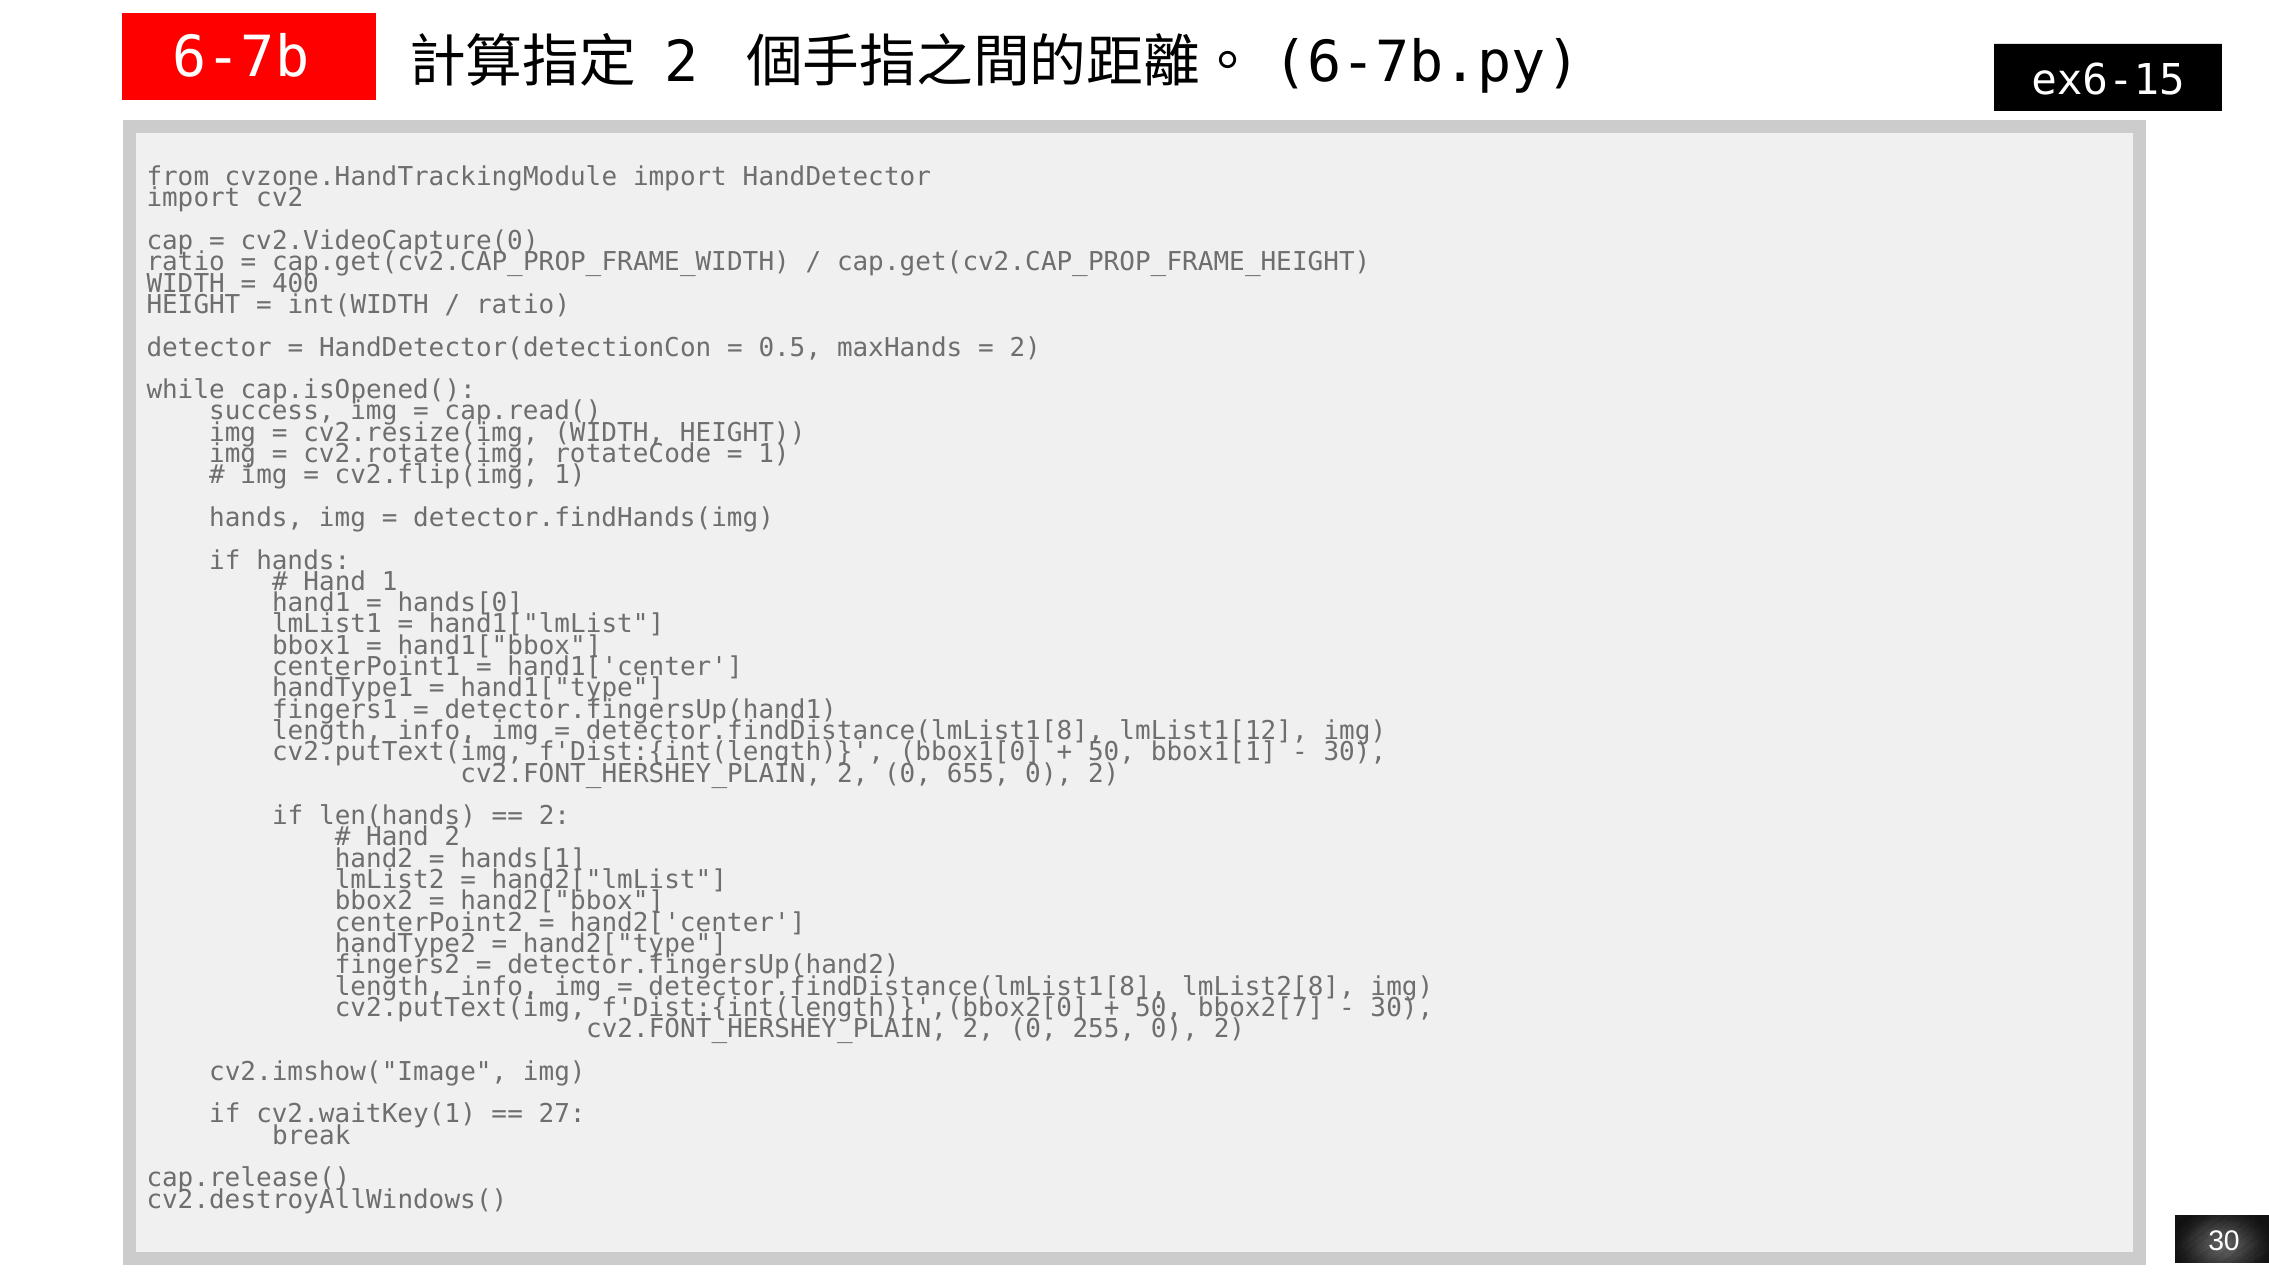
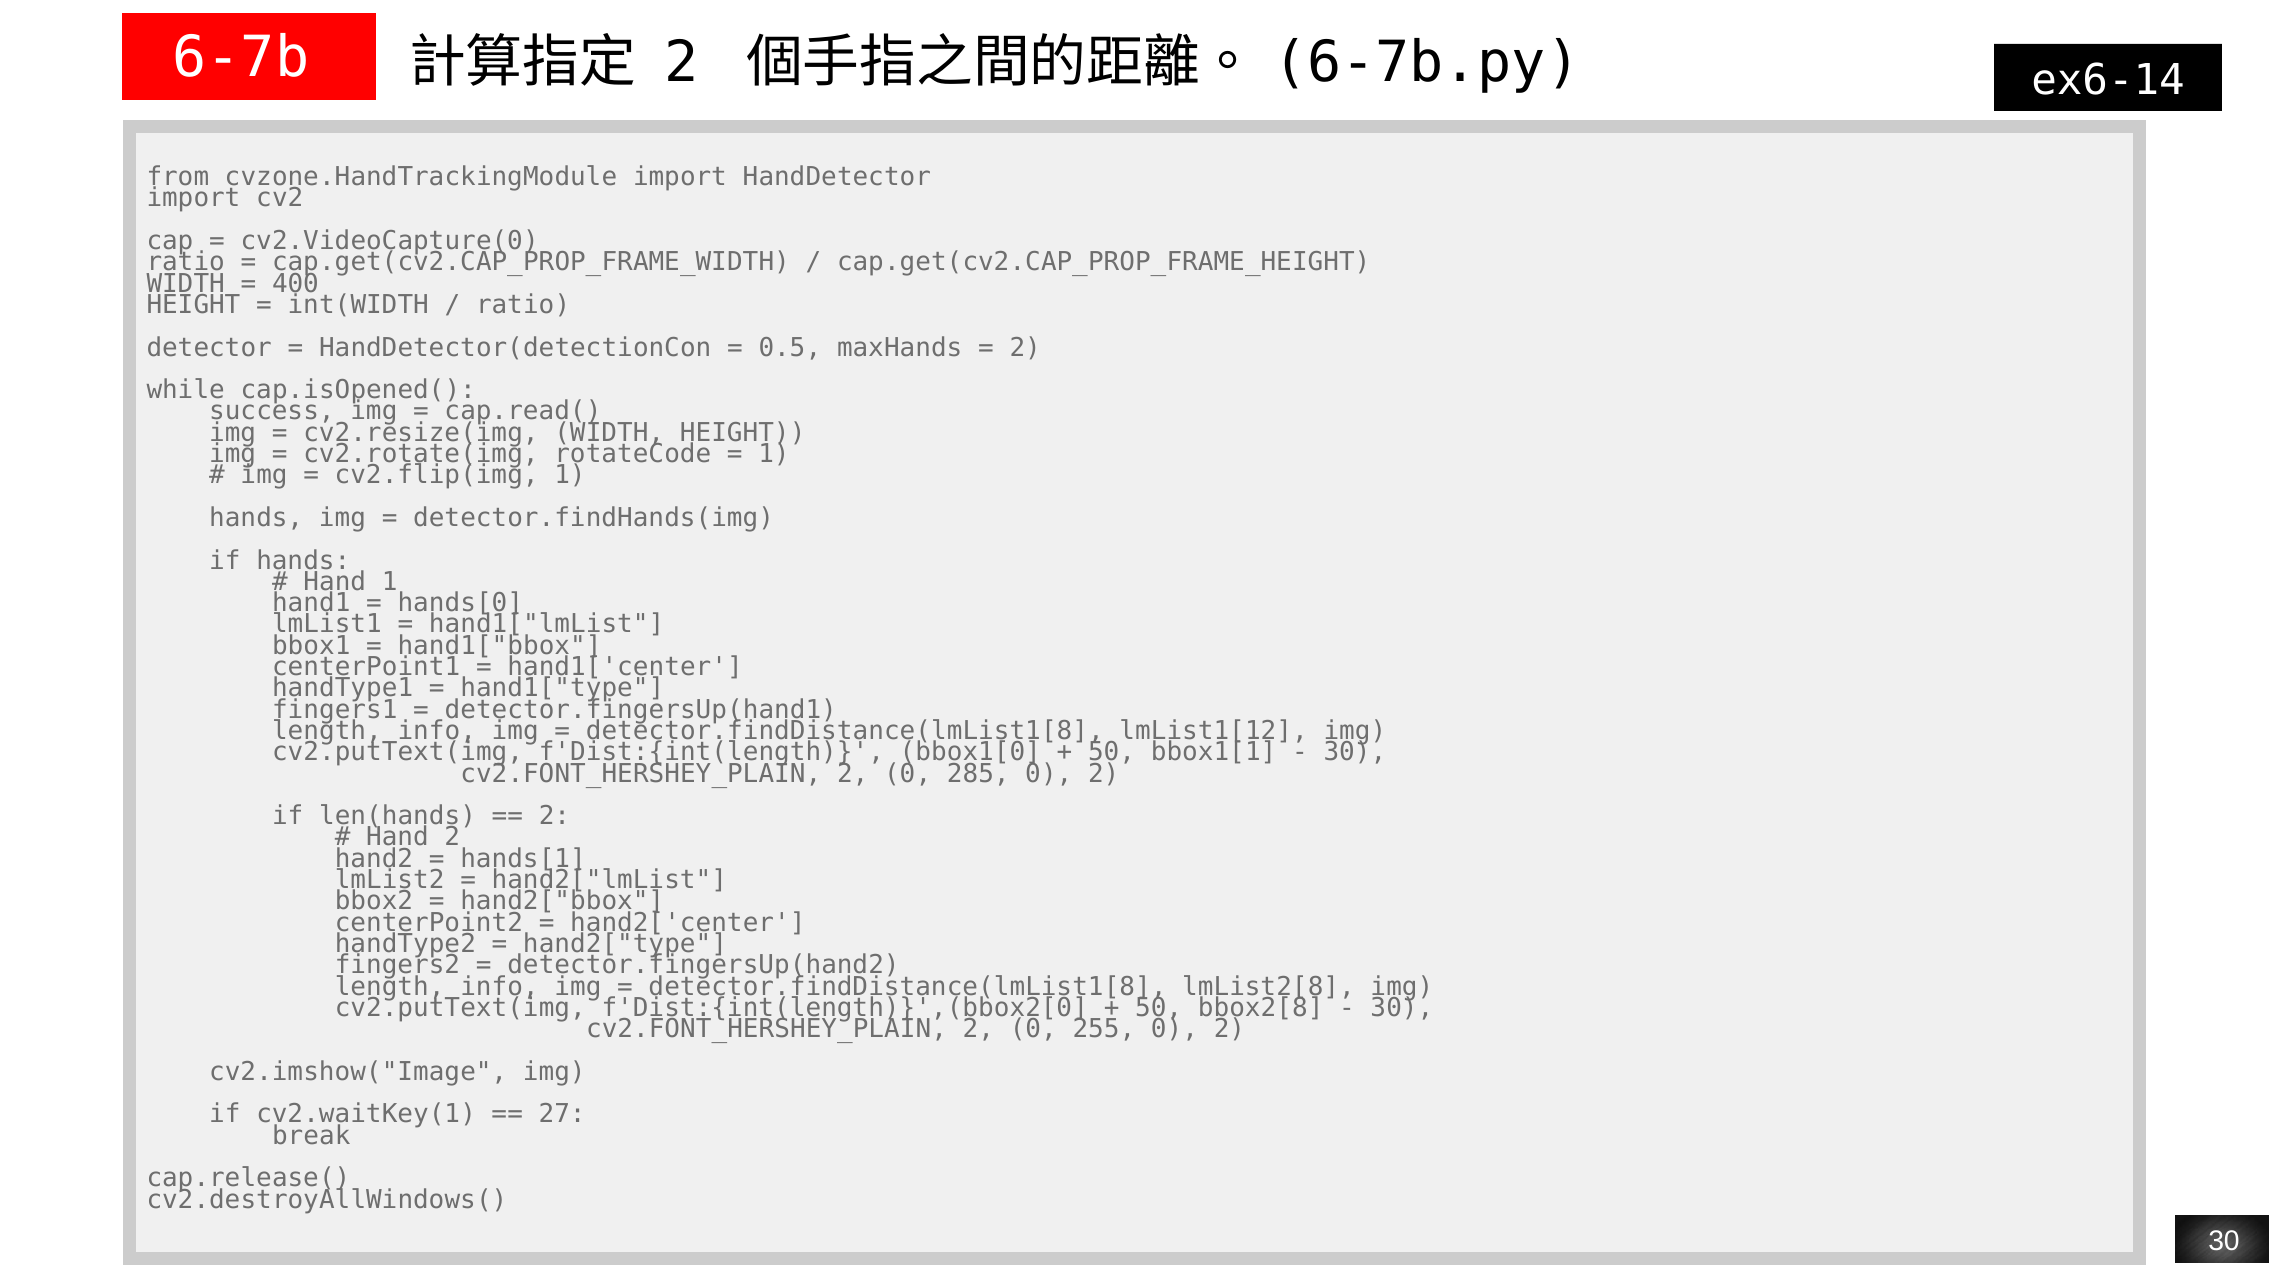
ex6-15: ex6-15 -> ex6-14 (2108, 80)
655: 655 -> 285 (978, 774)
bbox2[7: bbox2[7 -> bbox2[8 (1261, 1008)
